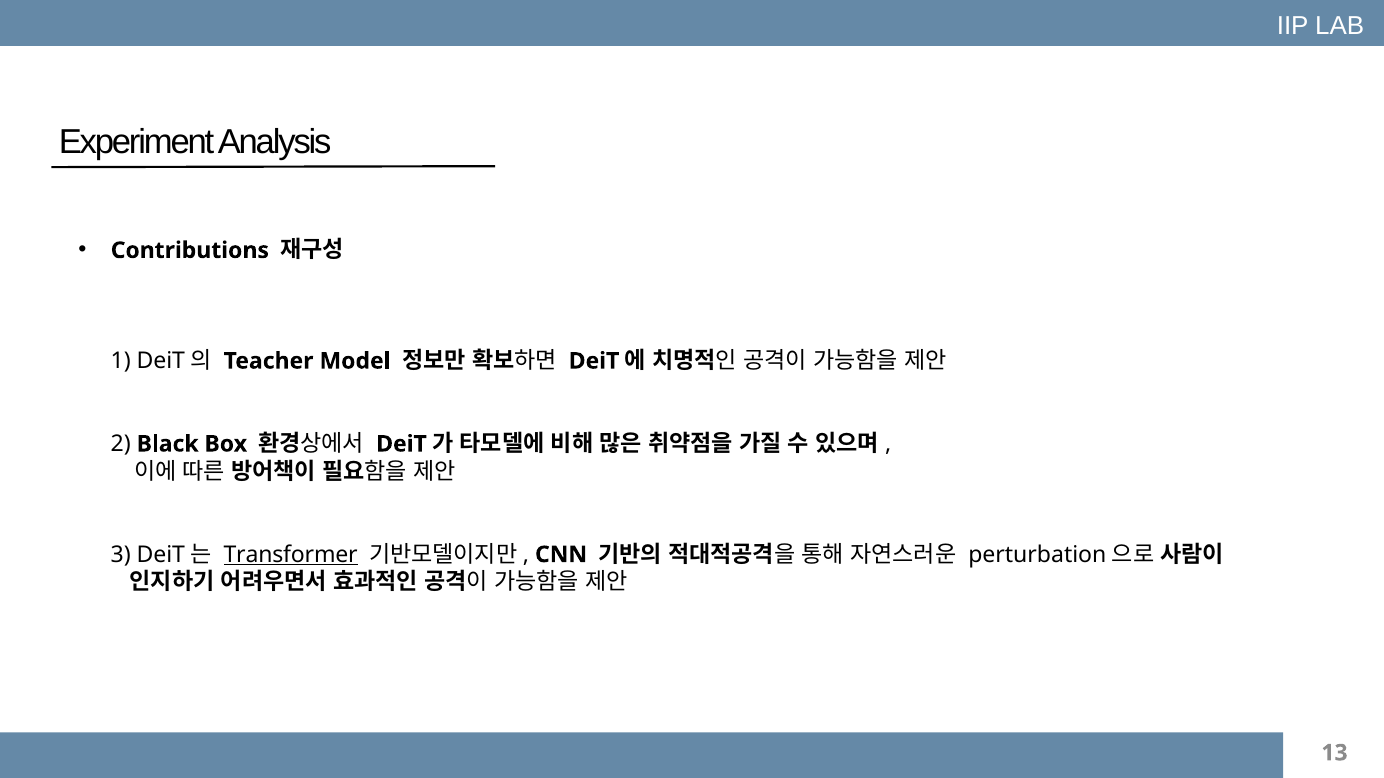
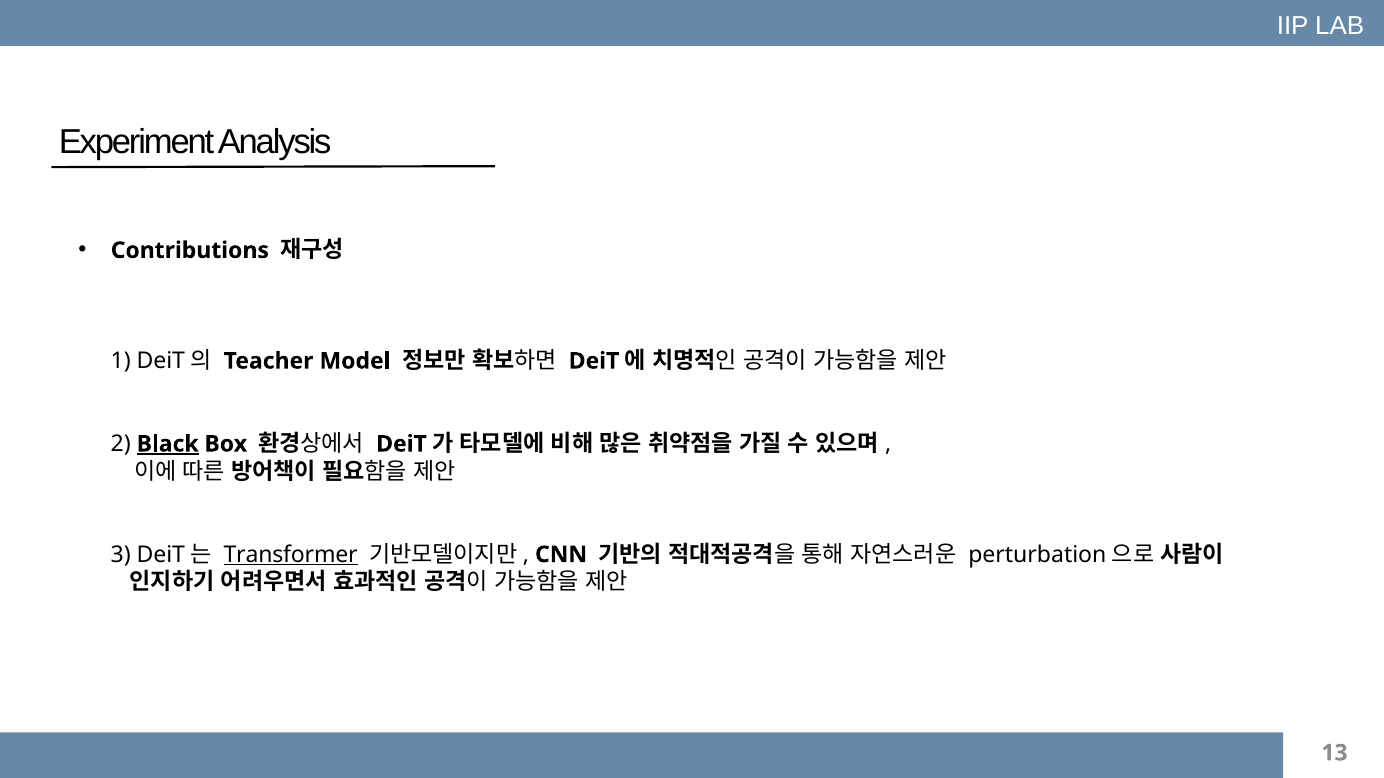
Black underline: none -> present (168, 444)
